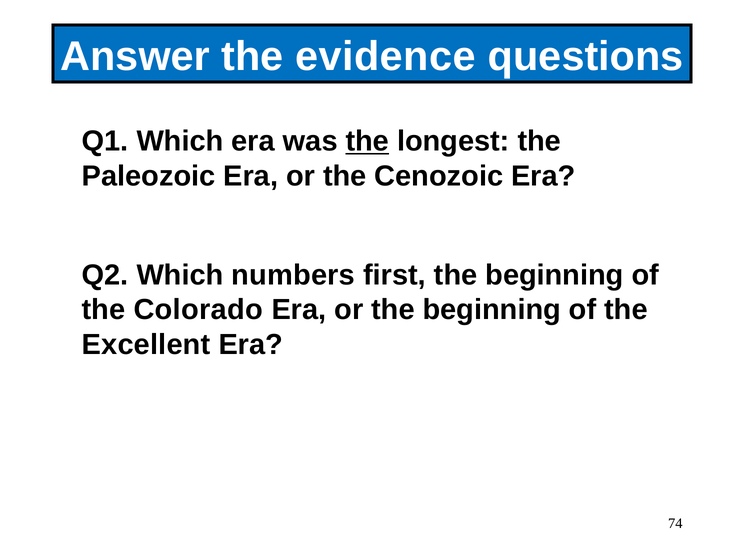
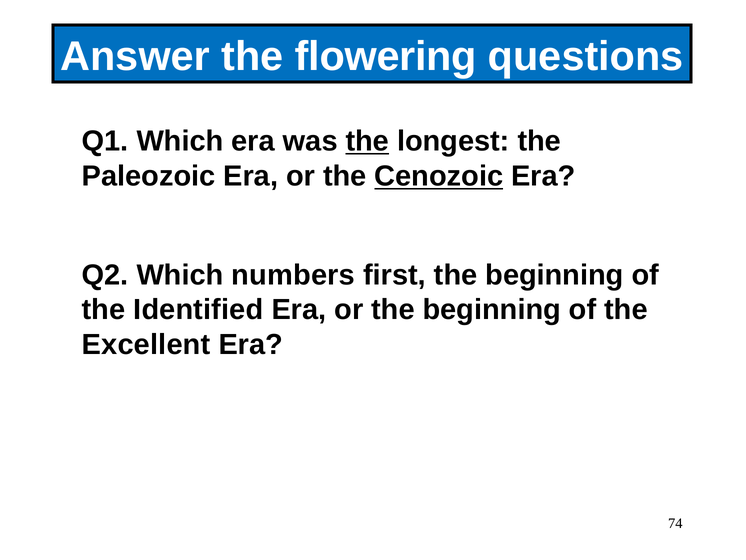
evidence: evidence -> flowering (386, 56)
Cenozoic underline: none -> present (439, 176)
Colorado: Colorado -> Identified (198, 310)
